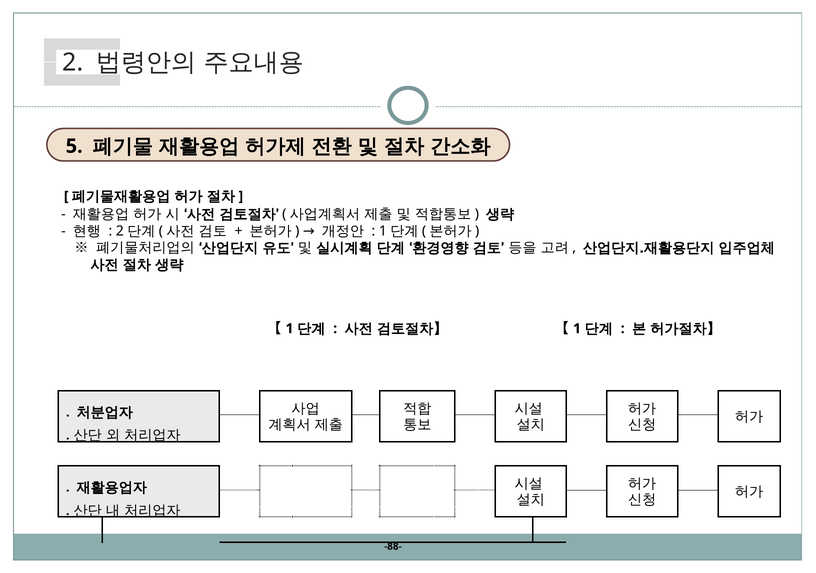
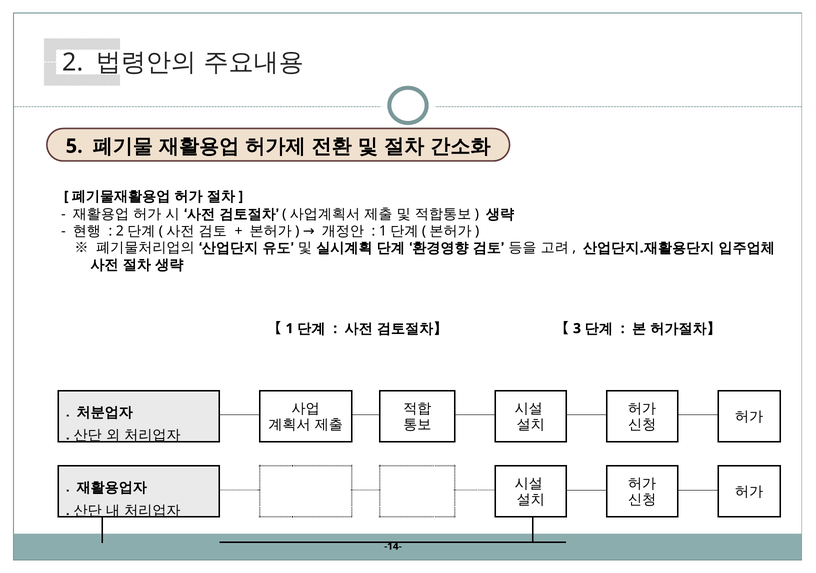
1: 1 -> 3 (577, 329)
-88-: -88- -> -14- (393, 546)
